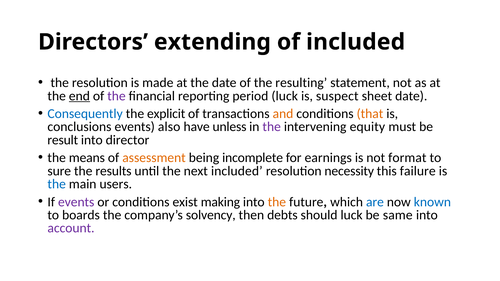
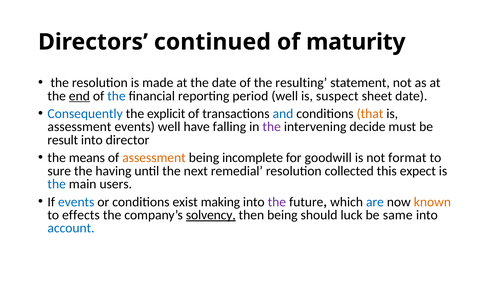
extending: extending -> continued (212, 42)
of included: included -> maturity (356, 42)
the colour: purple -> blue (116, 96)
period luck: luck -> well (285, 96)
and colour: orange -> blue (283, 114)
conclusions: conclusions -> assessment (79, 127)
events also: also -> well (169, 127)
unless: unless -> falling (229, 127)
equity: equity -> decide (367, 127)
earnings: earnings -> goodwill (328, 158)
results: results -> having (113, 171)
next included: included -> remedial (237, 171)
necessity: necessity -> collected (349, 171)
failure: failure -> expect (418, 171)
events colour: purple -> blue (76, 202)
the colour: orange -> purple (277, 202)
known colour: blue -> orange (432, 202)
boards: boards -> effects (81, 215)
solvency underline: none -> present (211, 215)
then debts: debts -> being (282, 215)
account colour: purple -> blue (71, 228)
